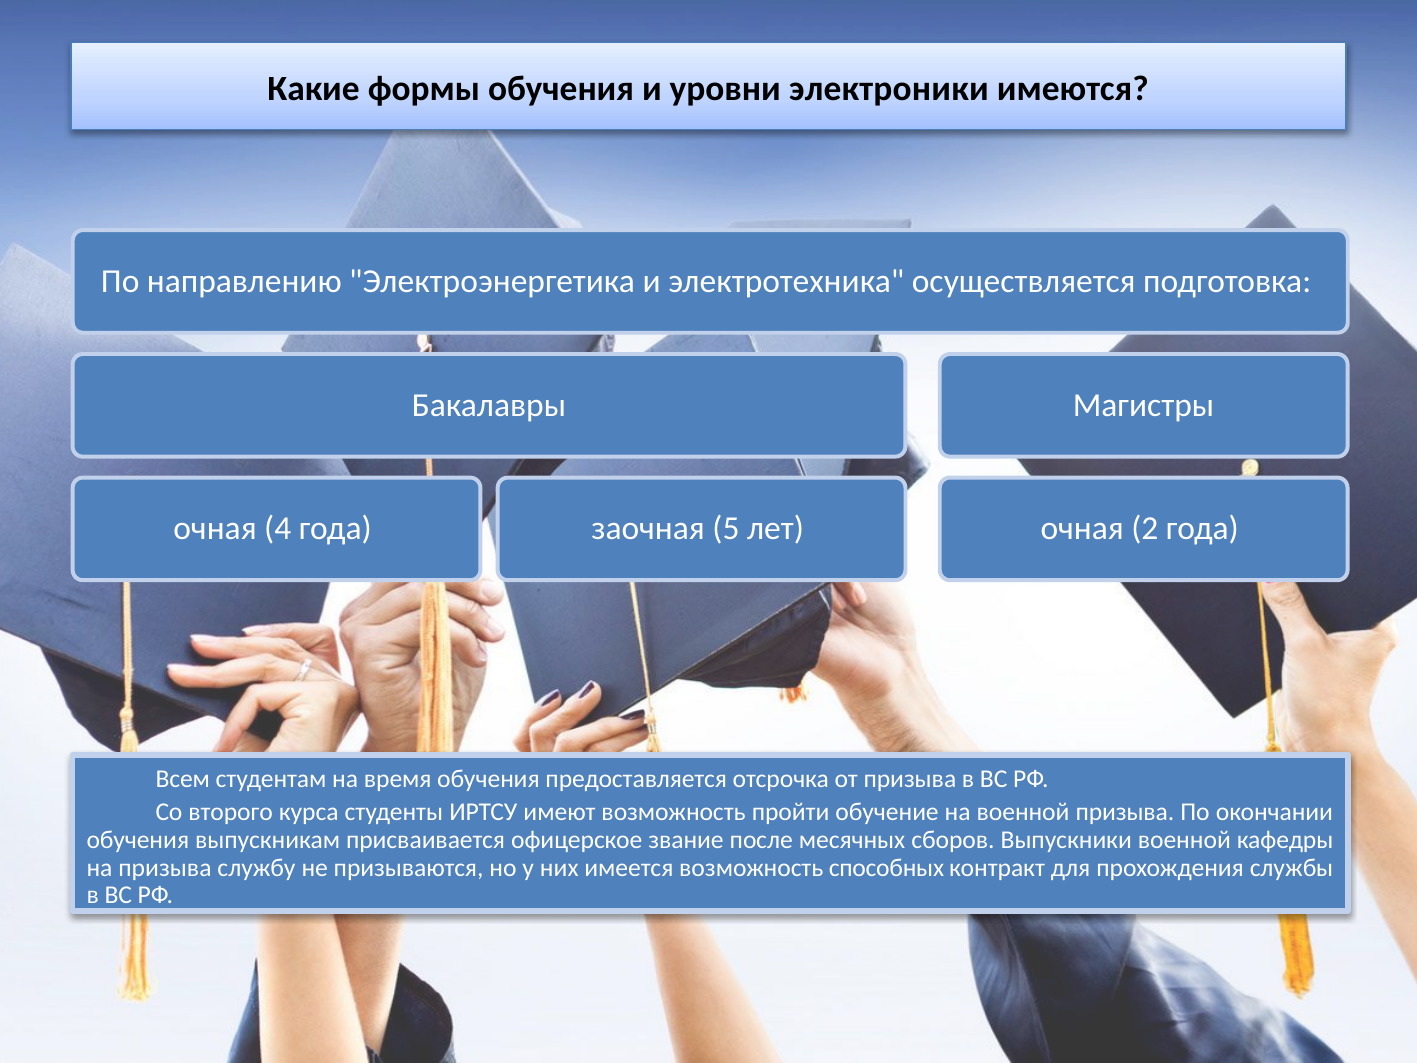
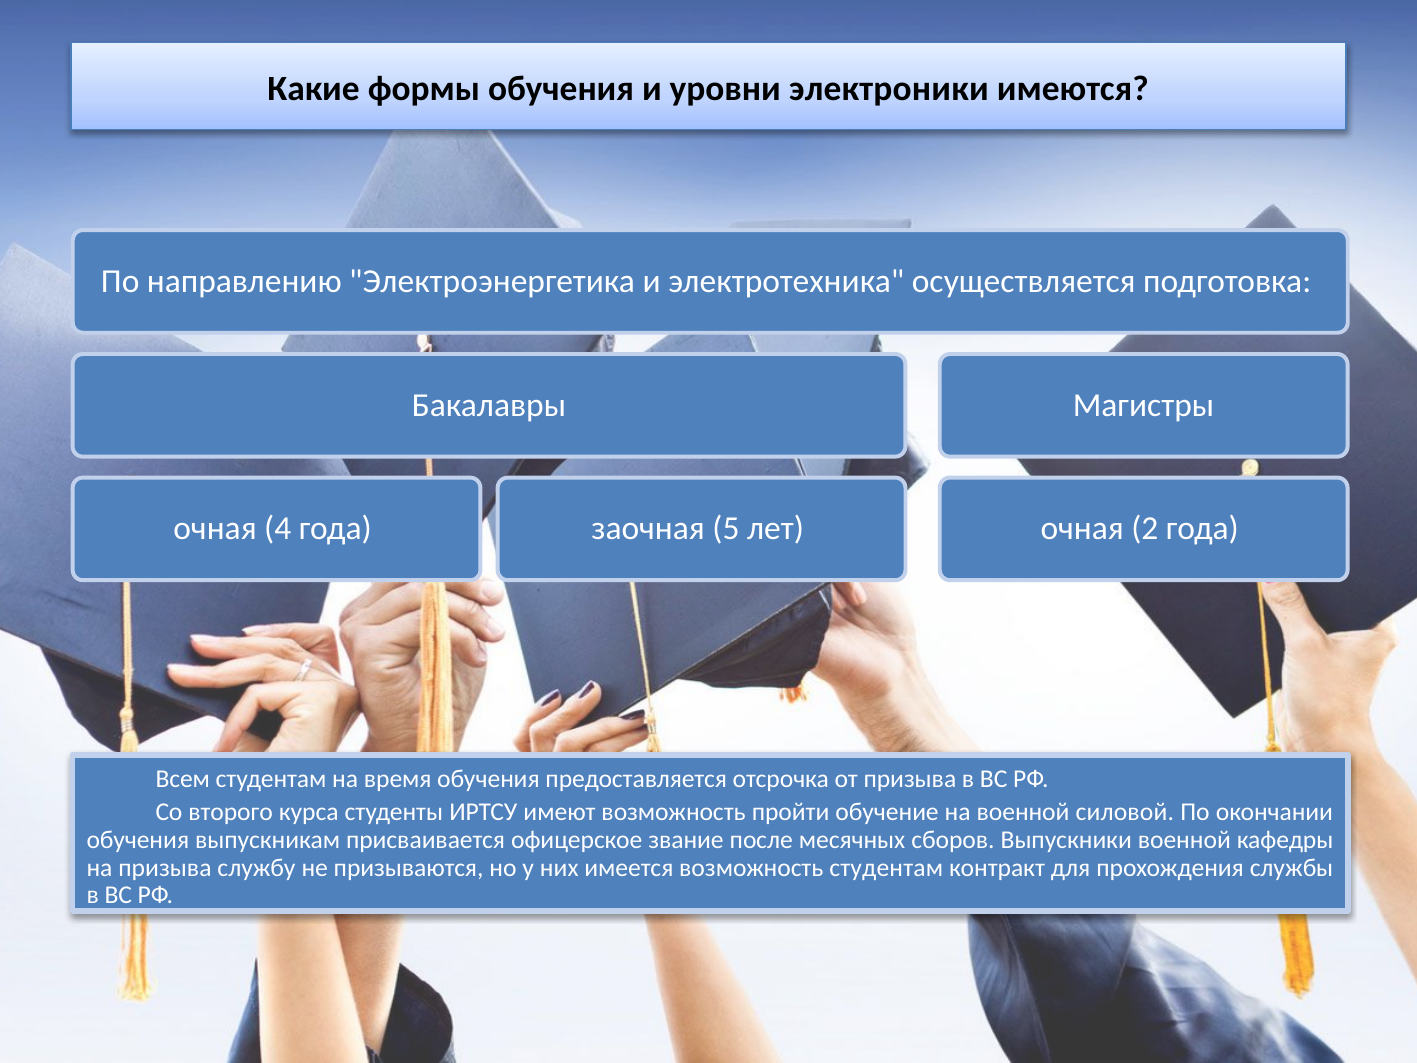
военной призыва: призыва -> силовой (1125, 812)
возможность способных: способных -> студентам (886, 867)
